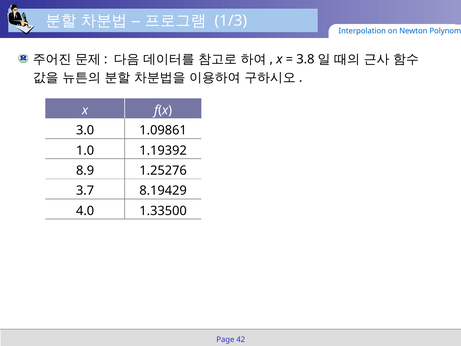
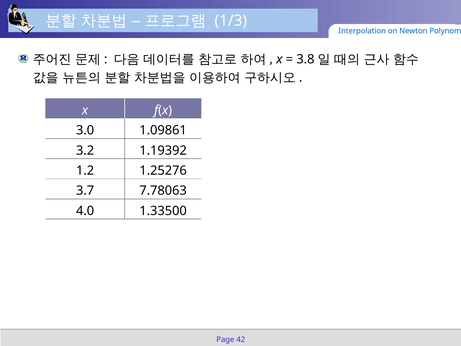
1.0: 1.0 -> 3.2 (85, 150)
8.9: 8.9 -> 1.2 (85, 170)
8.19429: 8.19429 -> 7.78063 (163, 191)
